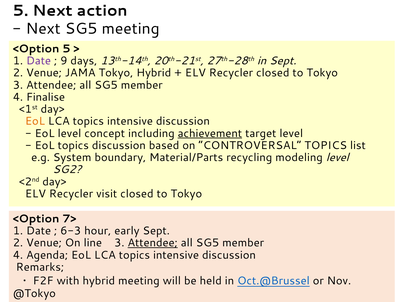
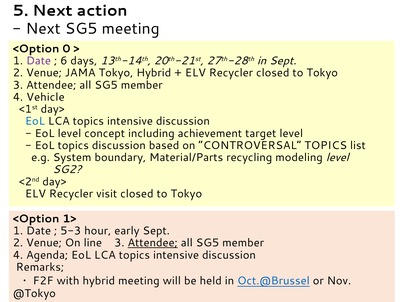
<Option 5: 5 -> 0 (66, 49)
9: 9 -> 6 (64, 61)
Finalise: Finalise -> Vehicle (45, 97)
EoL colour: orange -> blue (35, 121)
achievement underline: present -> none (210, 133)
7>: 7> -> 1> (69, 219)
6-3: 6-3 -> 5-3 (71, 231)
